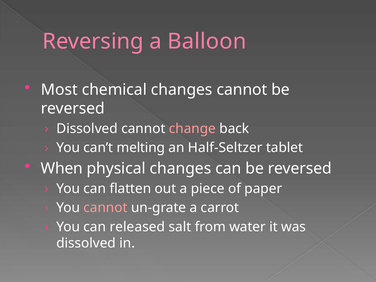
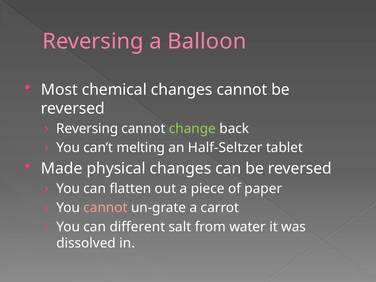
Dissolved: Dissolved -> Reversing (87, 129)
change colour: pink -> light green (192, 129)
When: When -> Made (62, 169)
released: released -> different (137, 227)
